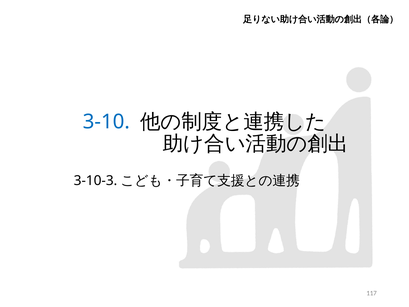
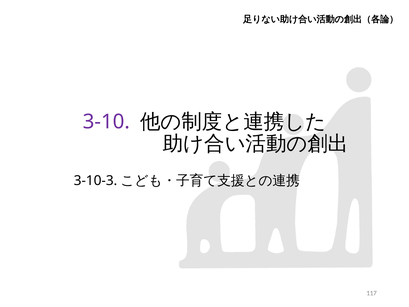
3-10 colour: blue -> purple (106, 122)
